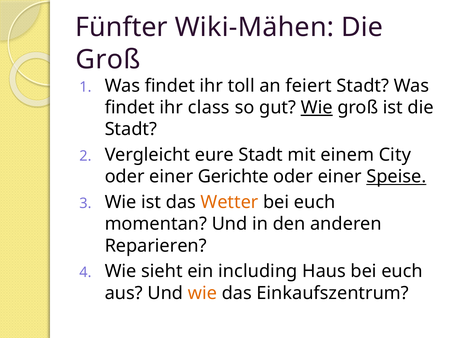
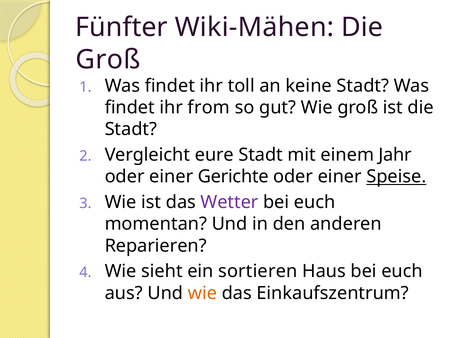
feiert: feiert -> keine (309, 86)
class: class -> from (209, 108)
Wie underline: present -> none (317, 108)
City: City -> Jahr (395, 155)
Wetter colour: orange -> purple (229, 202)
including: including -> sortieren (258, 272)
